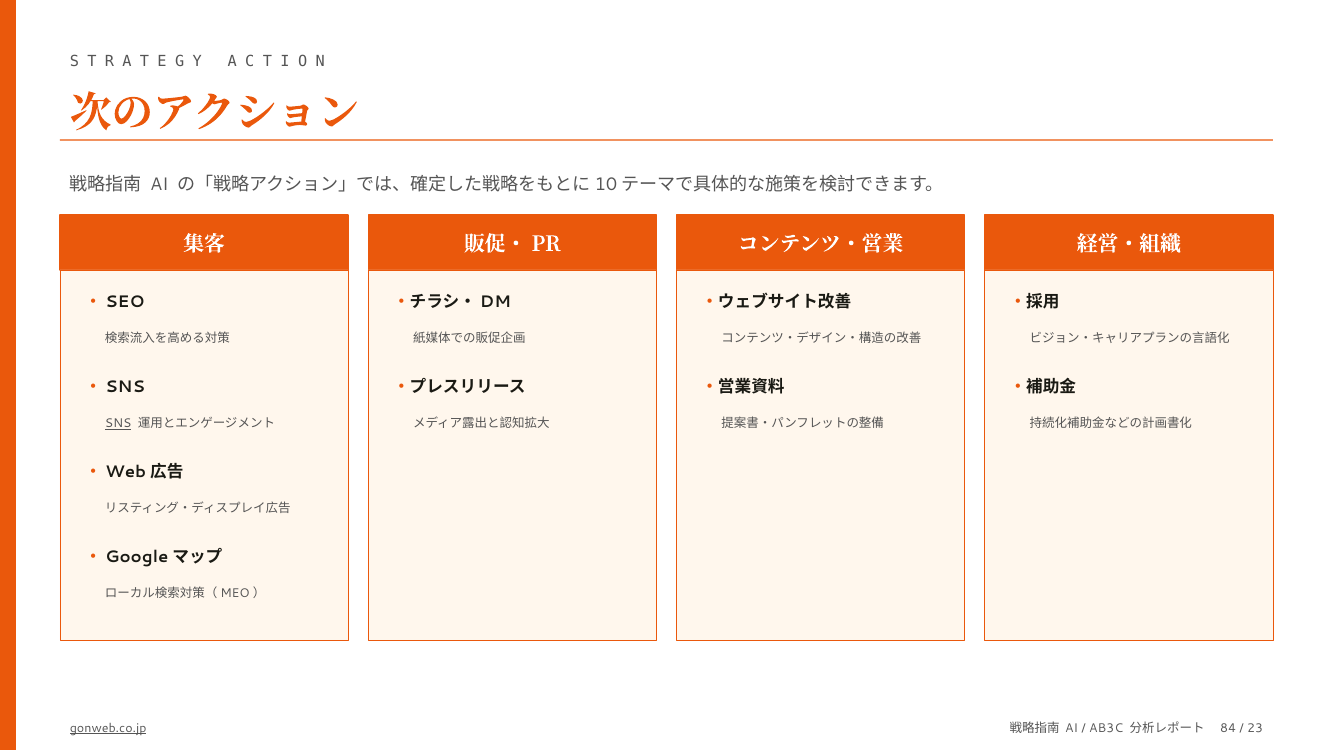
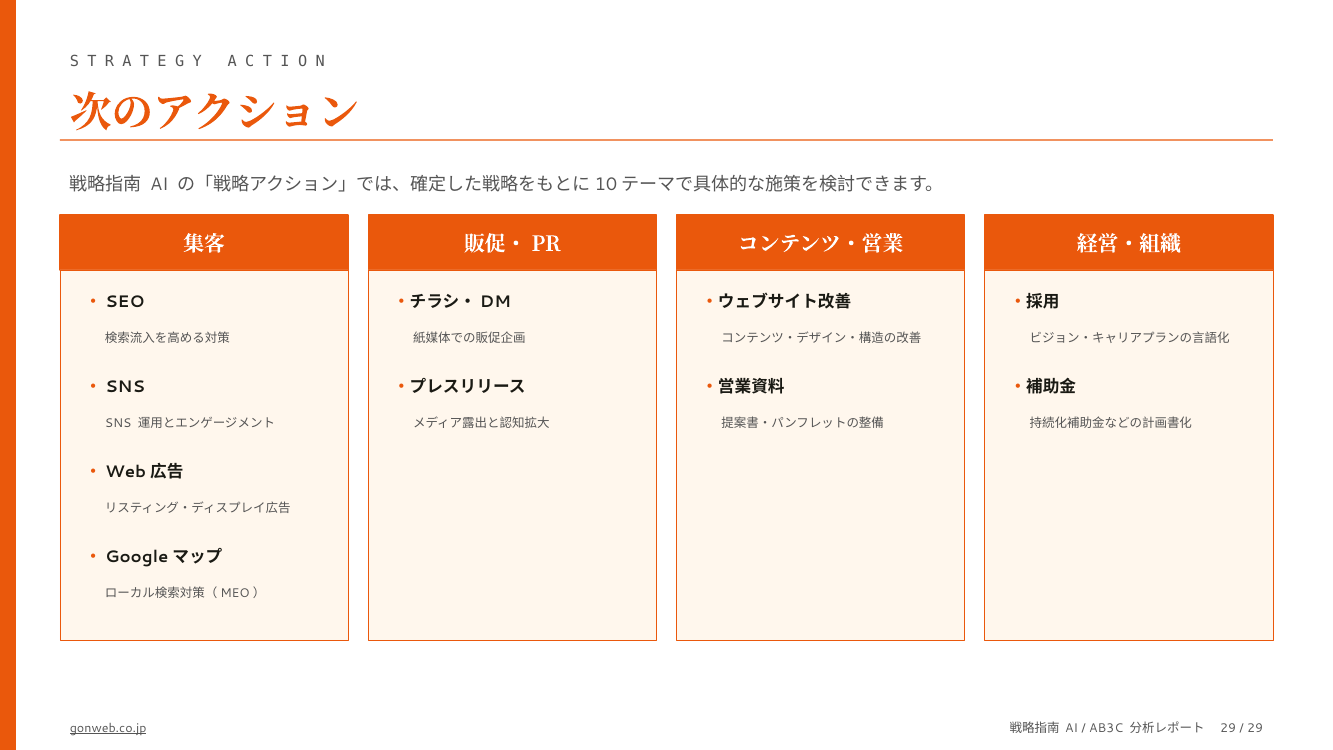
SNS underline: present -> none (118, 423)
84: 84 -> 29 (1228, 728)
23: 23 -> 29 (1255, 728)
